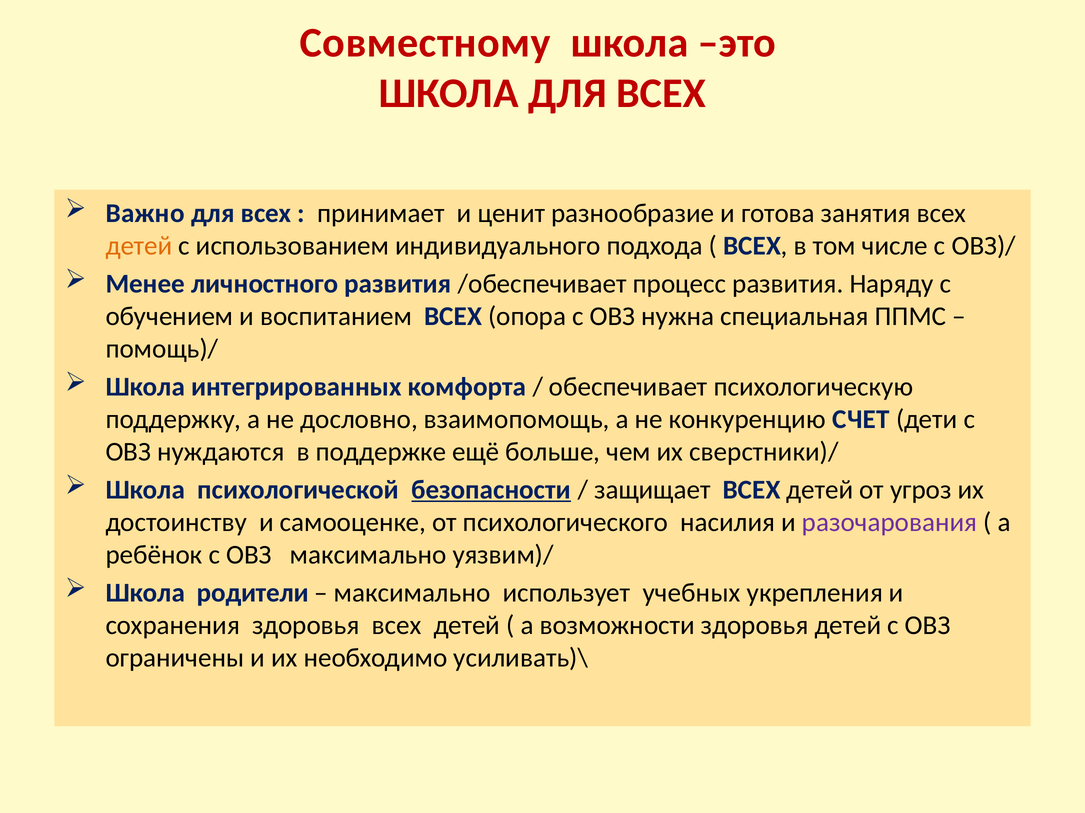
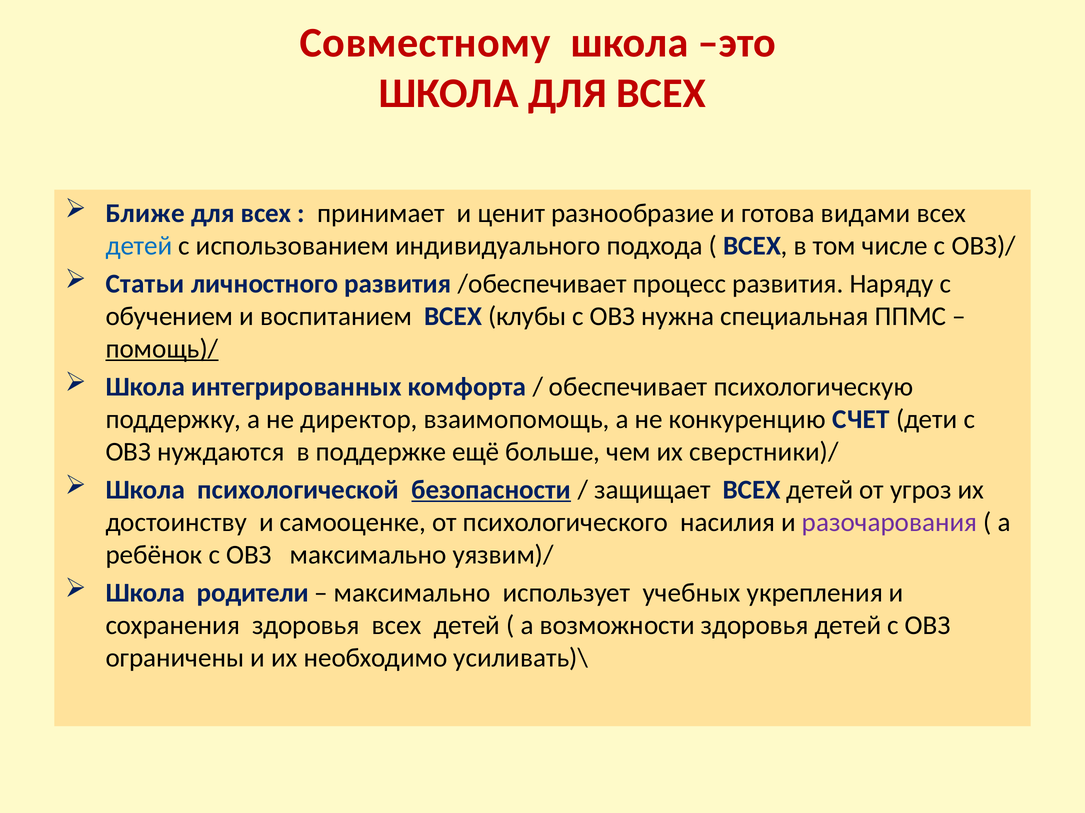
Важно: Важно -> Ближе (145, 213)
занятия: занятия -> видами (866, 213)
детей colour: orange -> blue (139, 246)
Менее: Менее -> Статьи (145, 284)
опора: опора -> клубы (527, 317)
помощь)/ underline: none -> present (162, 349)
дословно: дословно -> директор (359, 420)
